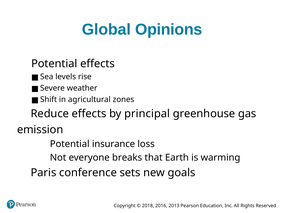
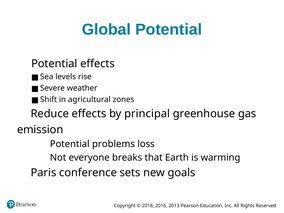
Global Opinions: Opinions -> Potential (169, 30)
insurance: insurance -> problems (113, 144)
